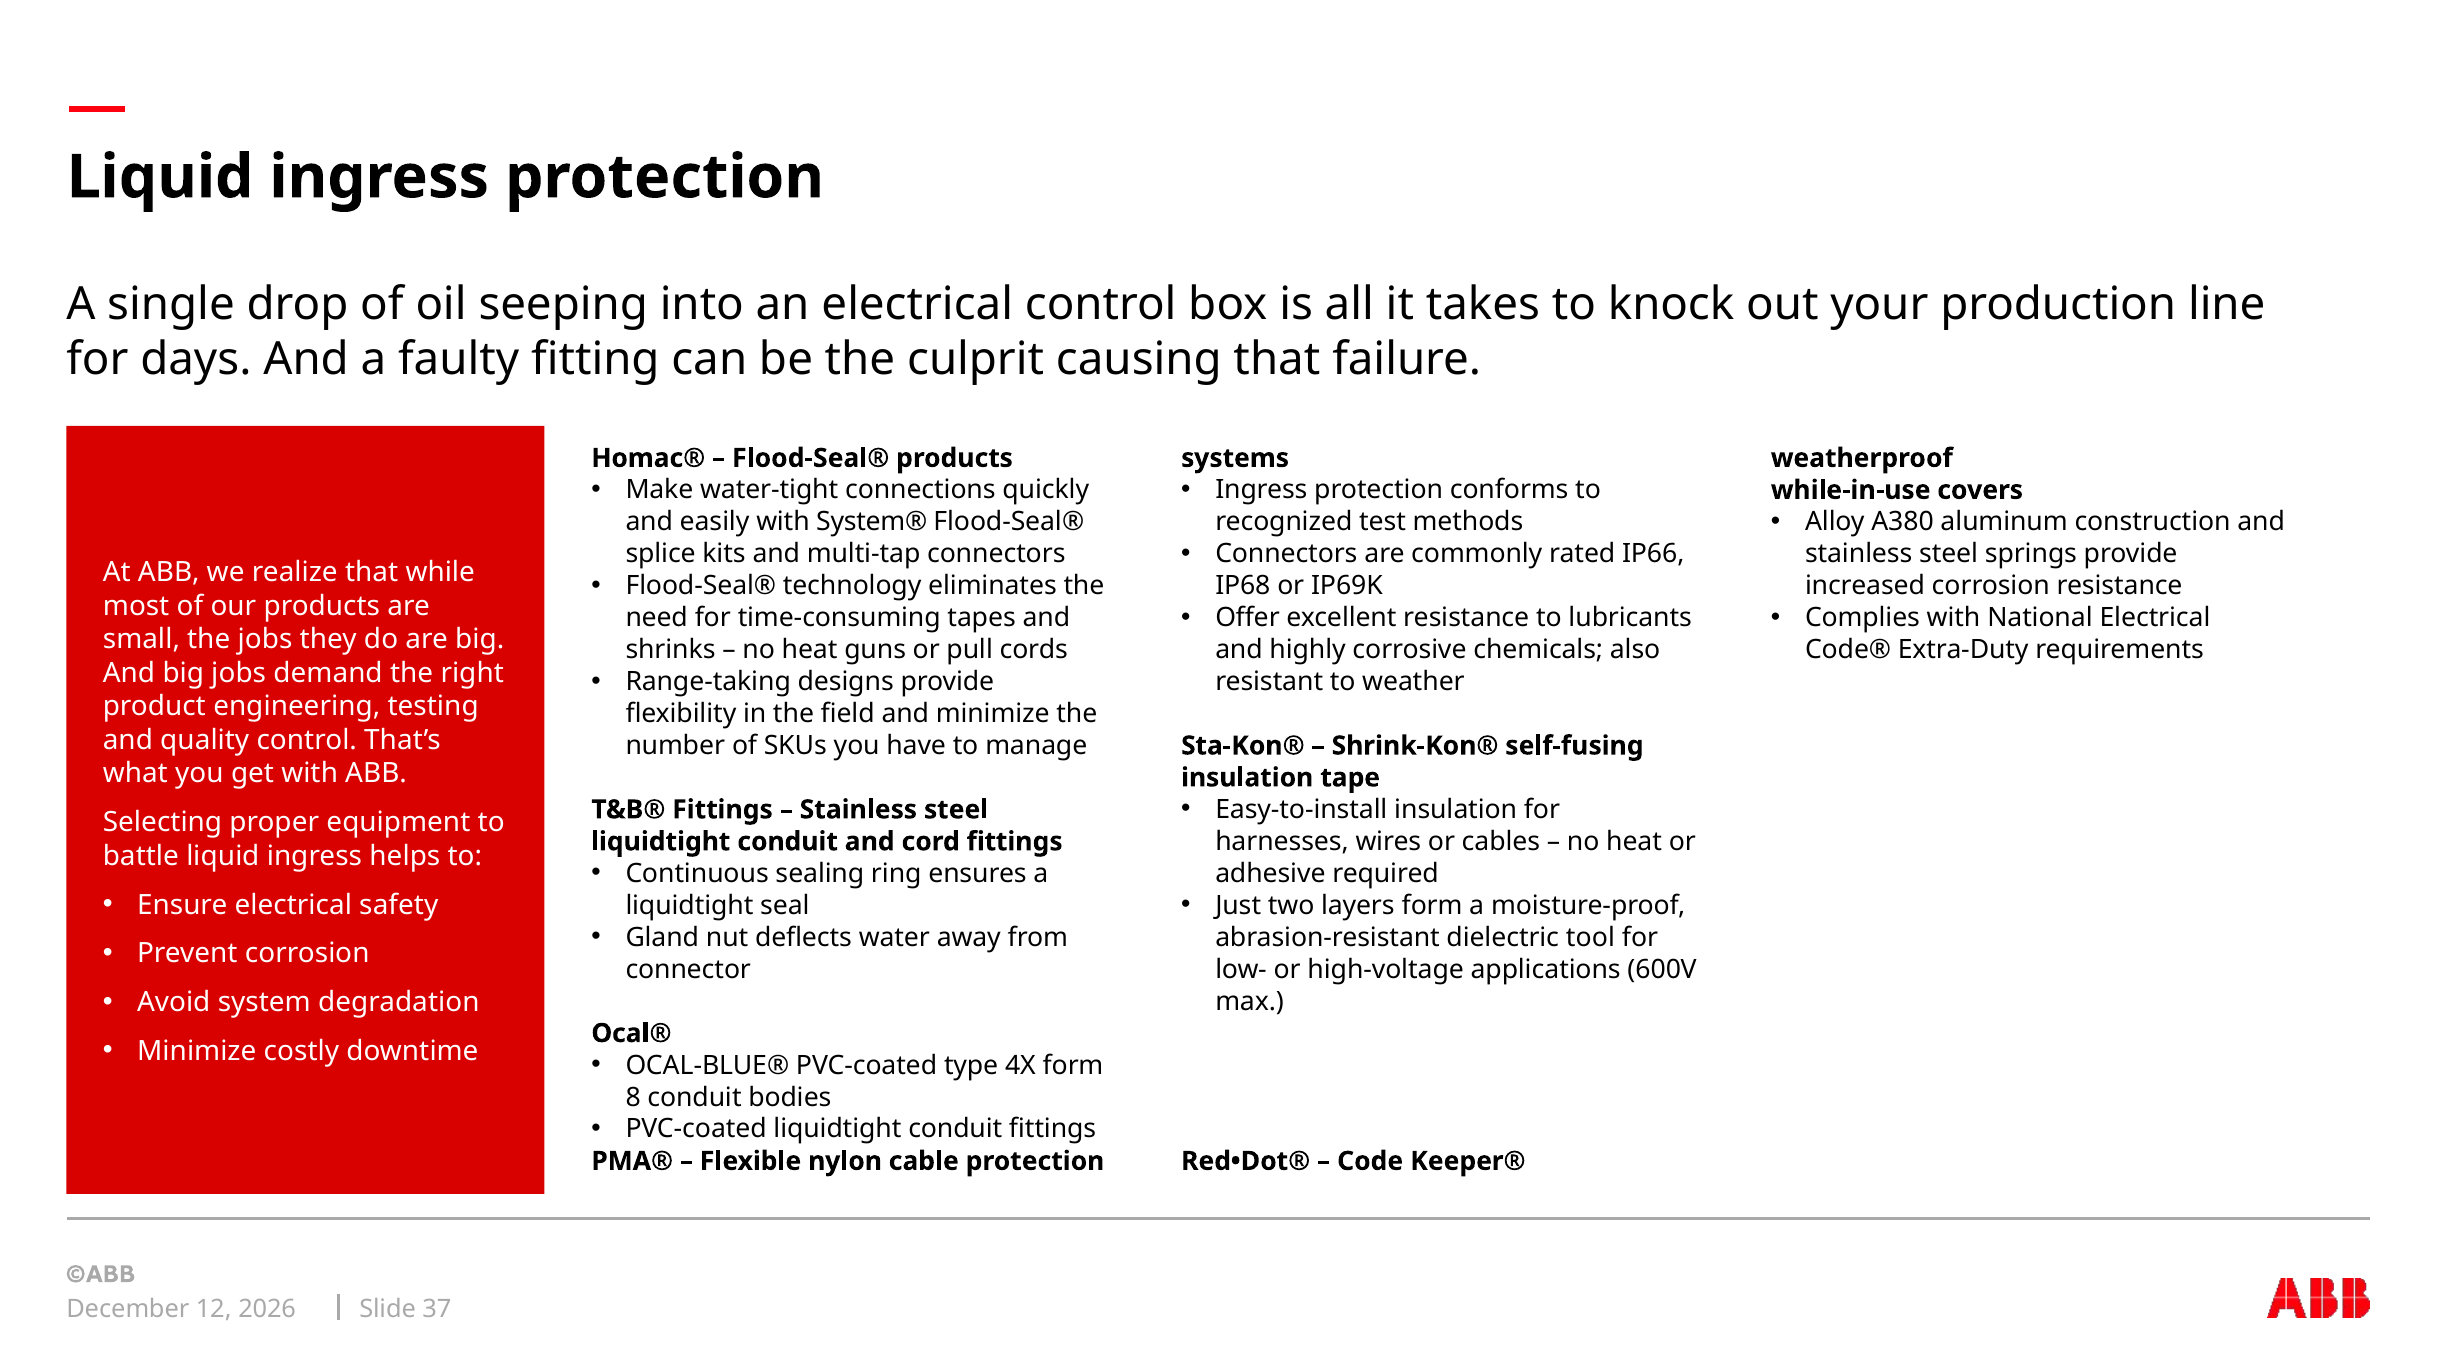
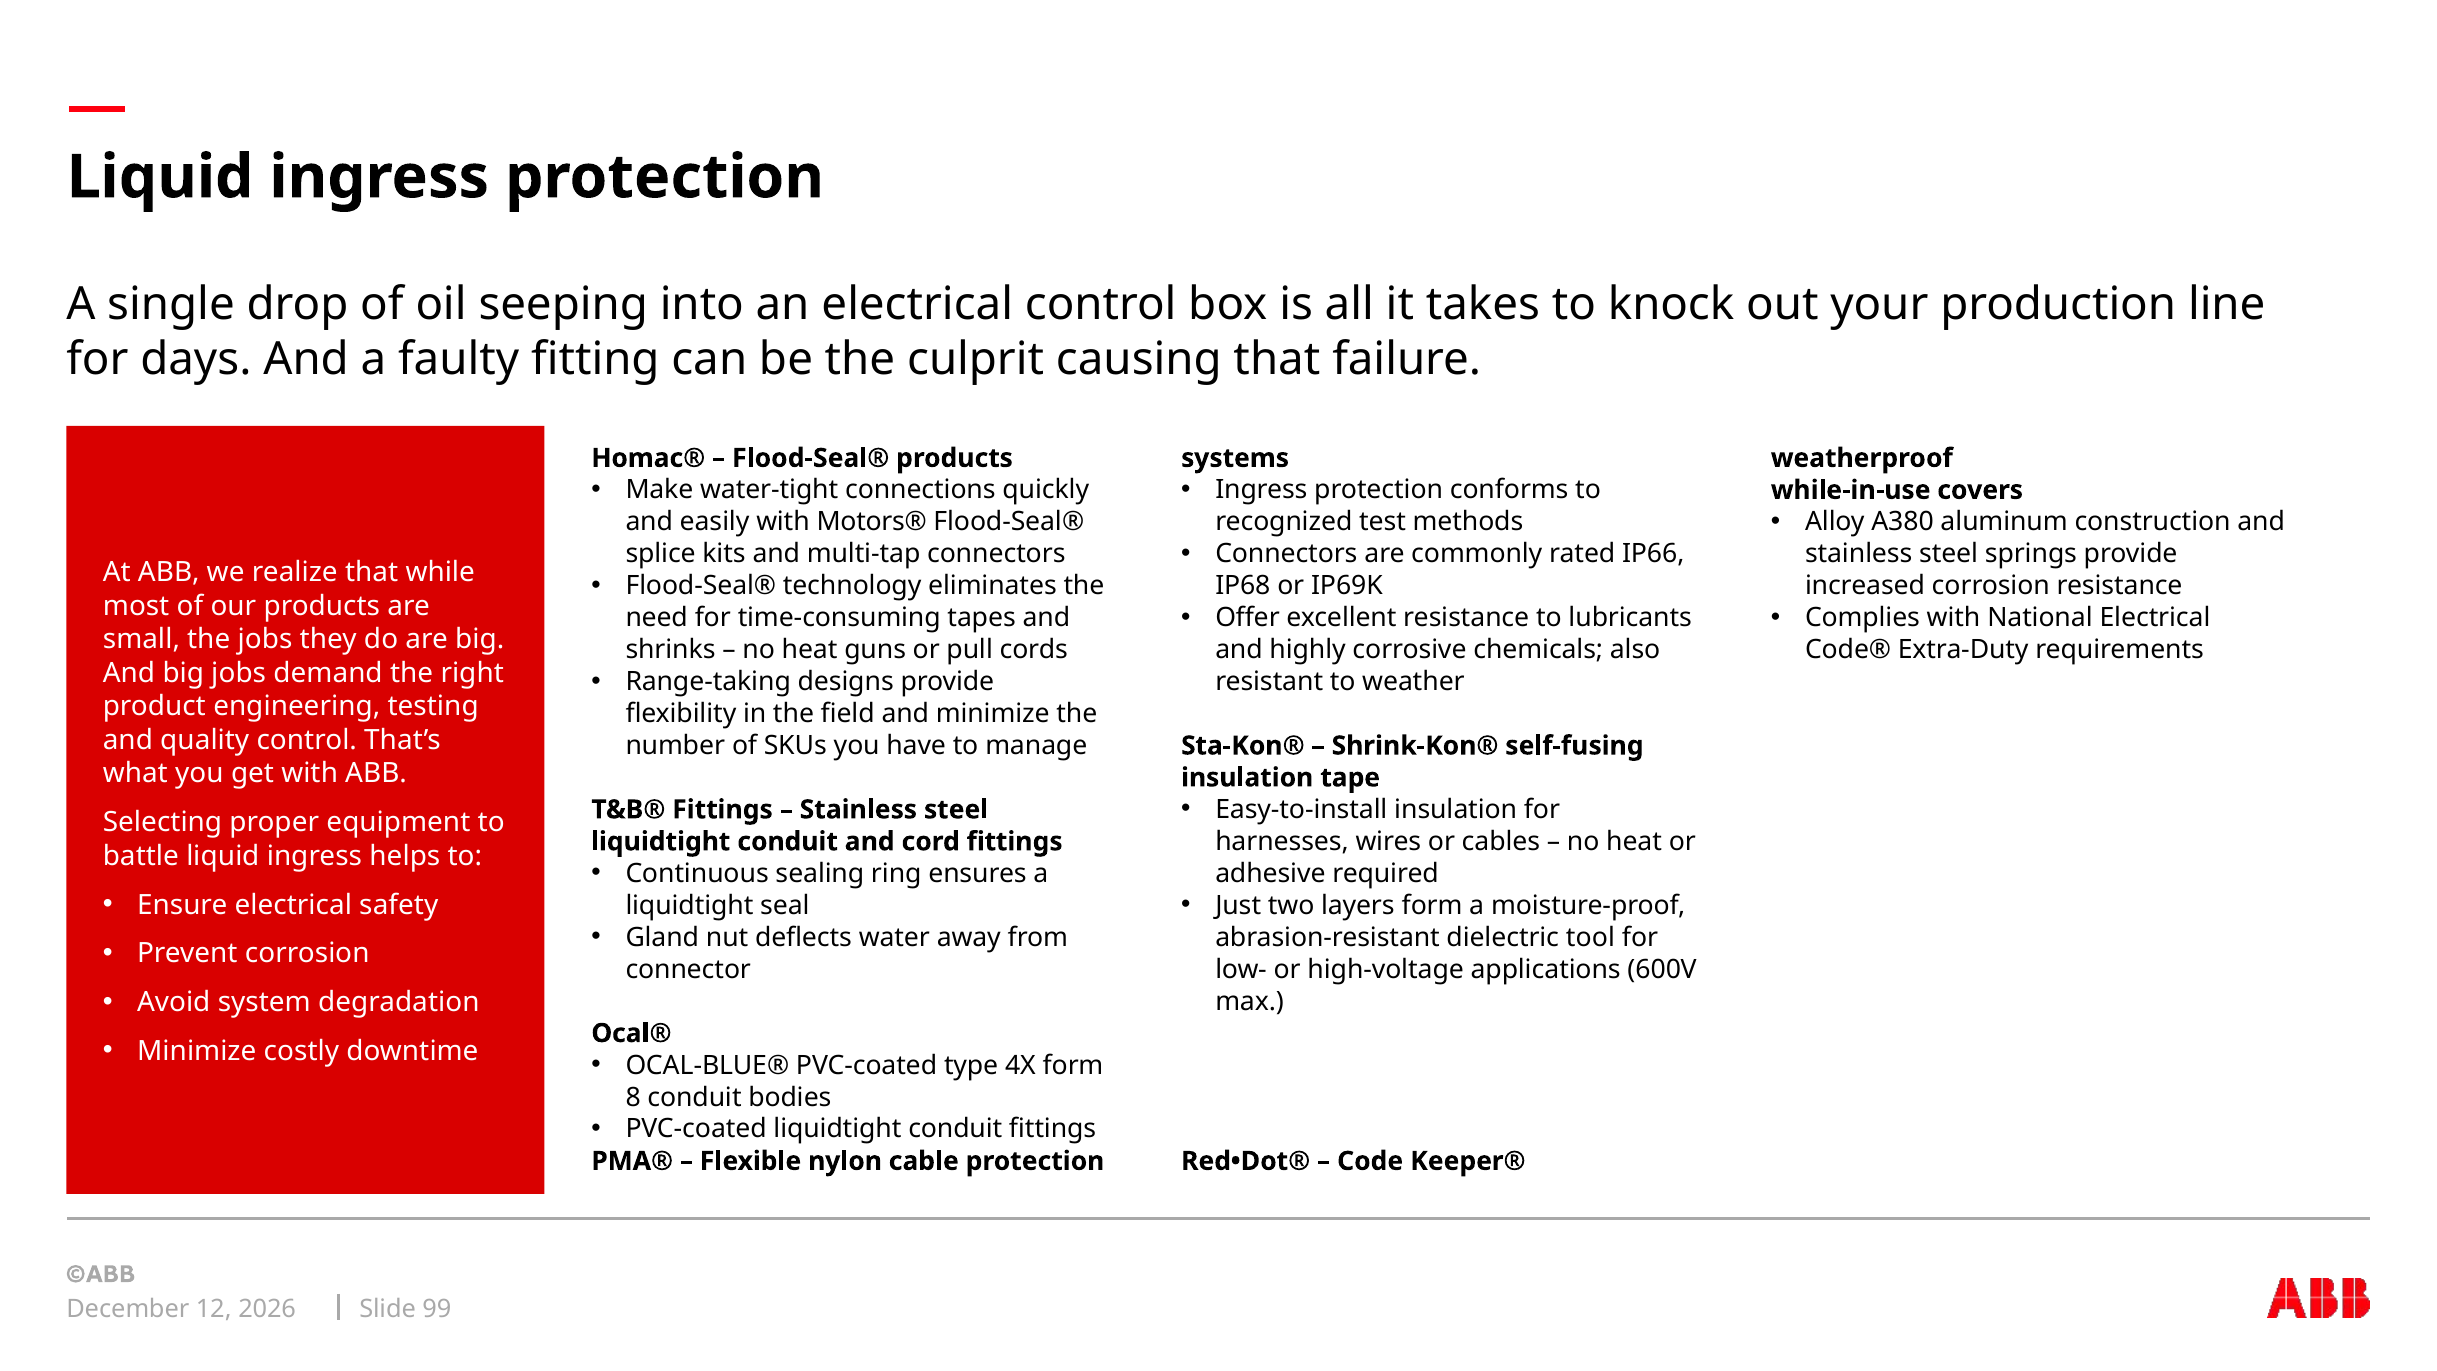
System®: System® -> Motors® (872, 522)
37: 37 -> 99 (437, 1309)
